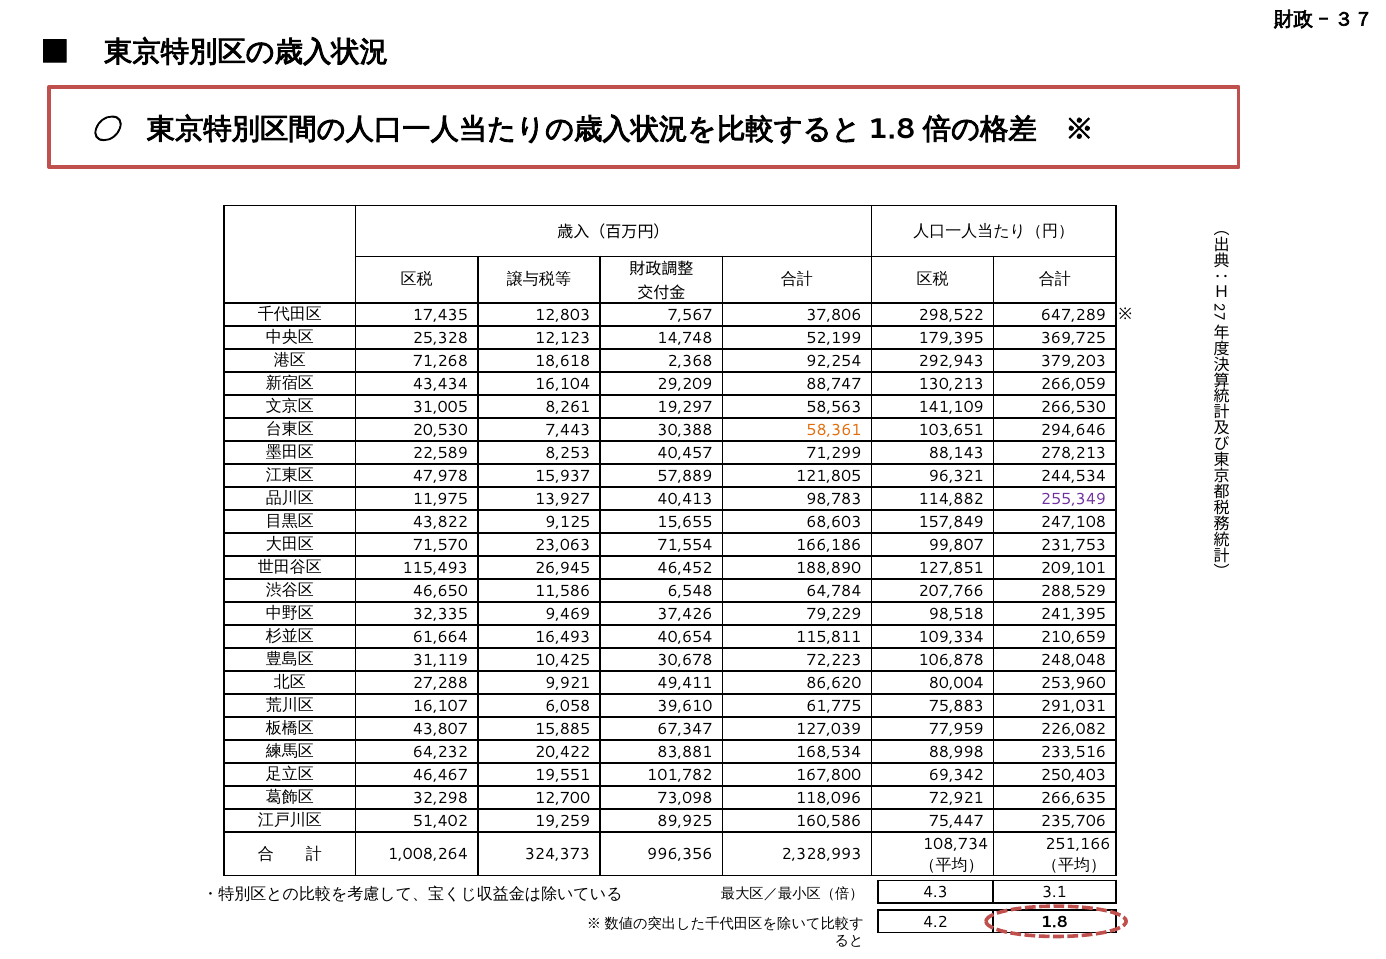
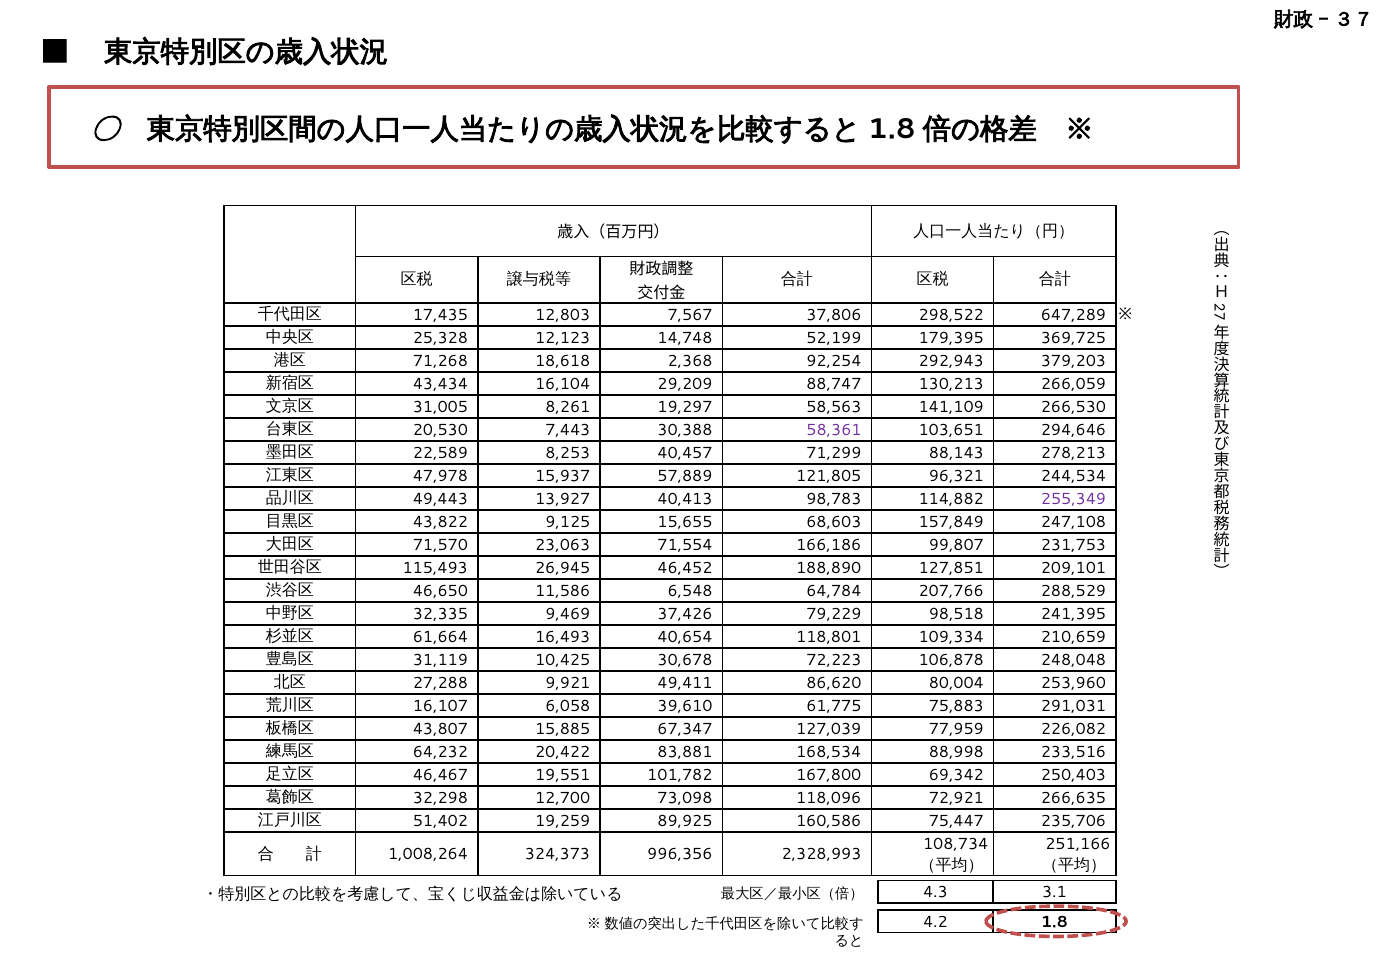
58,361 colour: orange -> purple (834, 431)
11,975: 11,975 -> 49,443 (440, 500)
115,811: 115,811 -> 118,801 (829, 638)
